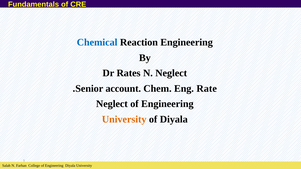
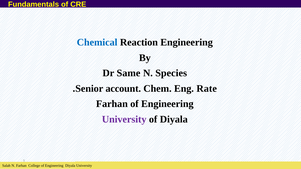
Rates: Rates -> Same (128, 73)
N Neglect: Neglect -> Species (171, 73)
Neglect: Neglect -> Farhan (112, 104)
University colour: orange -> purple (124, 119)
